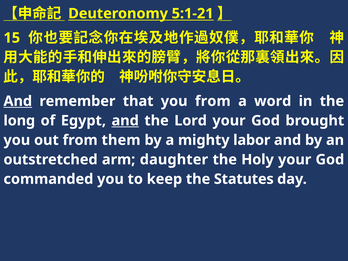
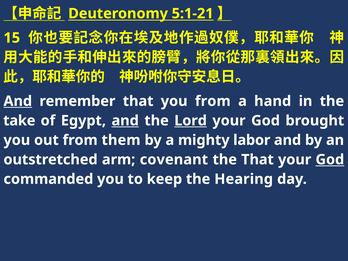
word: word -> hand (273, 101)
long: long -> take (19, 121)
Lord underline: none -> present (191, 121)
daughter: daughter -> covenant (174, 160)
the Holy: Holy -> That (258, 160)
God underline: none -> present (330, 160)
Statutes: Statutes -> Hearing (244, 179)
